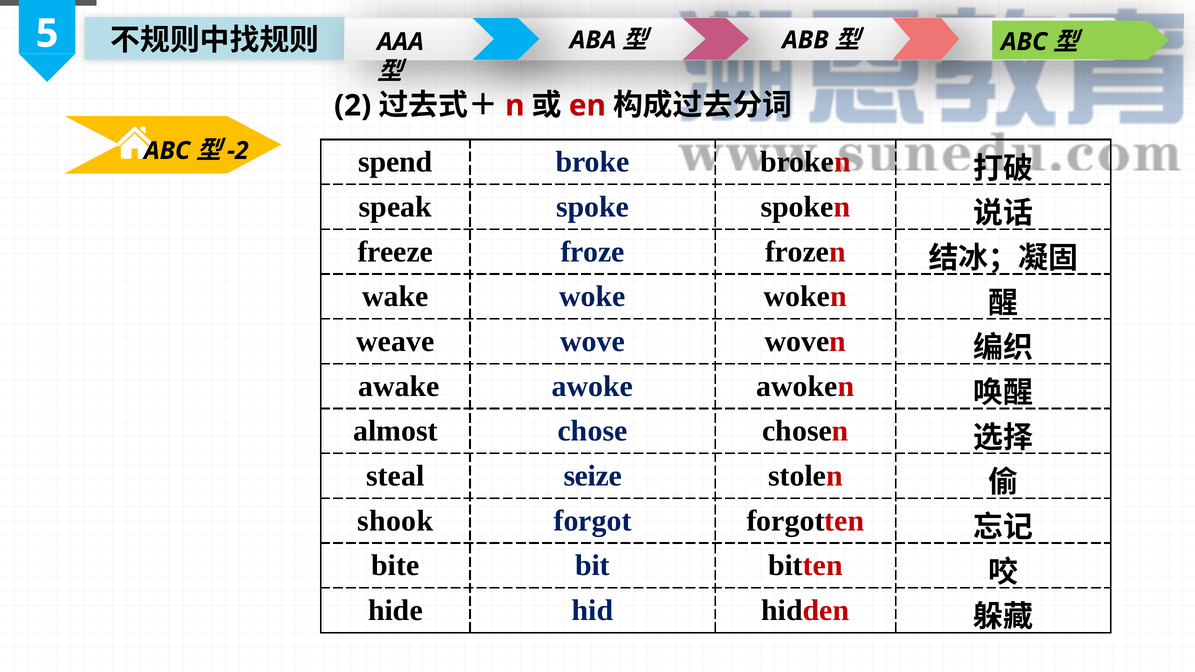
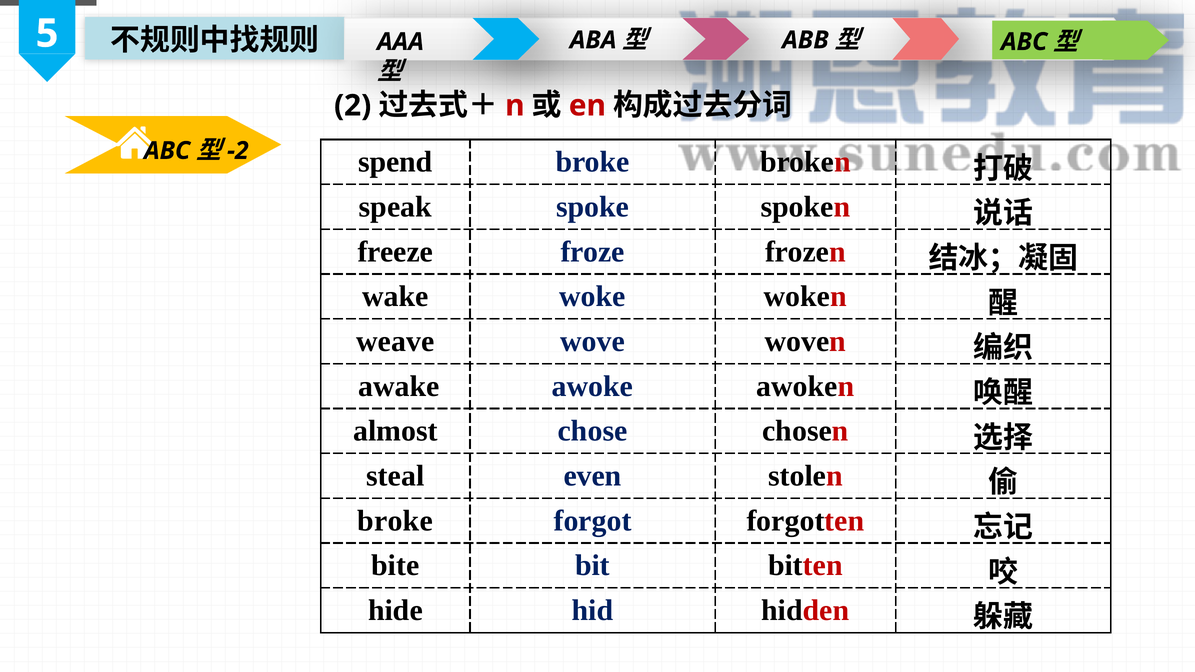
seize: seize -> even (593, 476)
shook: shook -> broke (395, 521)
